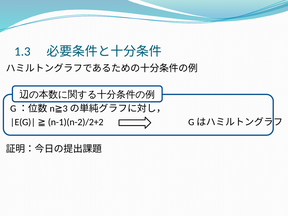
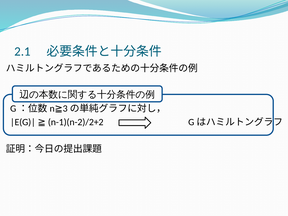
1.3: 1.3 -> 2.1 (22, 51)
